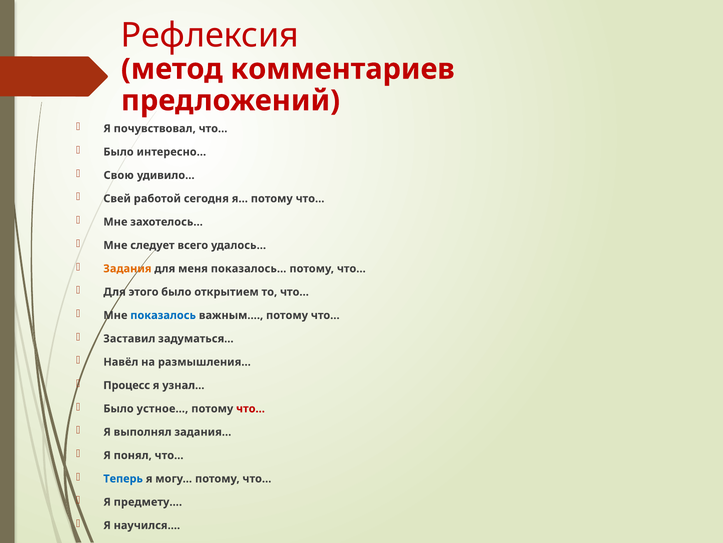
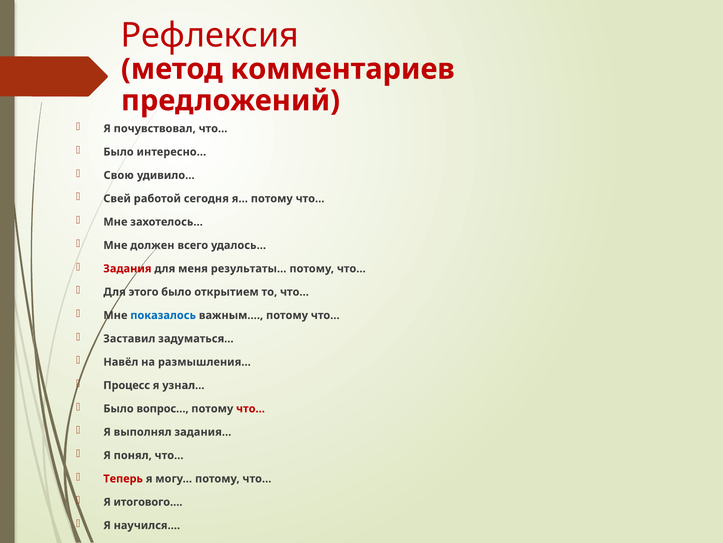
следует: следует -> должен (152, 245)
Задания colour: orange -> red (127, 268)
показалось…: показалось… -> результаты… (249, 268)
устное…: устное… -> вопрос… (163, 408)
Теперь colour: blue -> red (123, 478)
предмету…: предмету… -> итогового… (148, 501)
